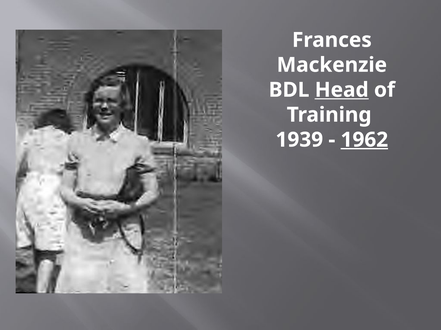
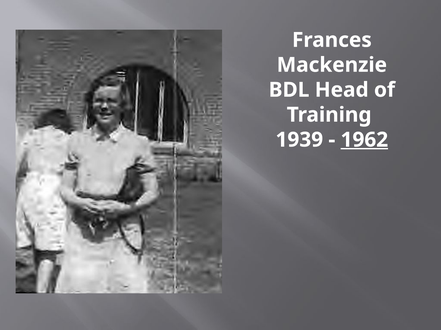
Head underline: present -> none (342, 90)
